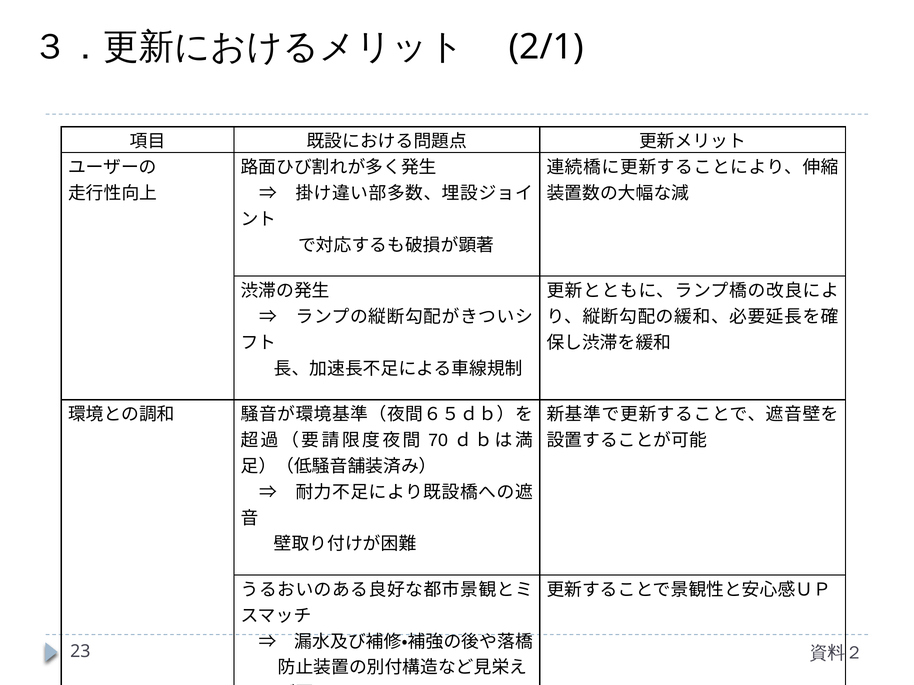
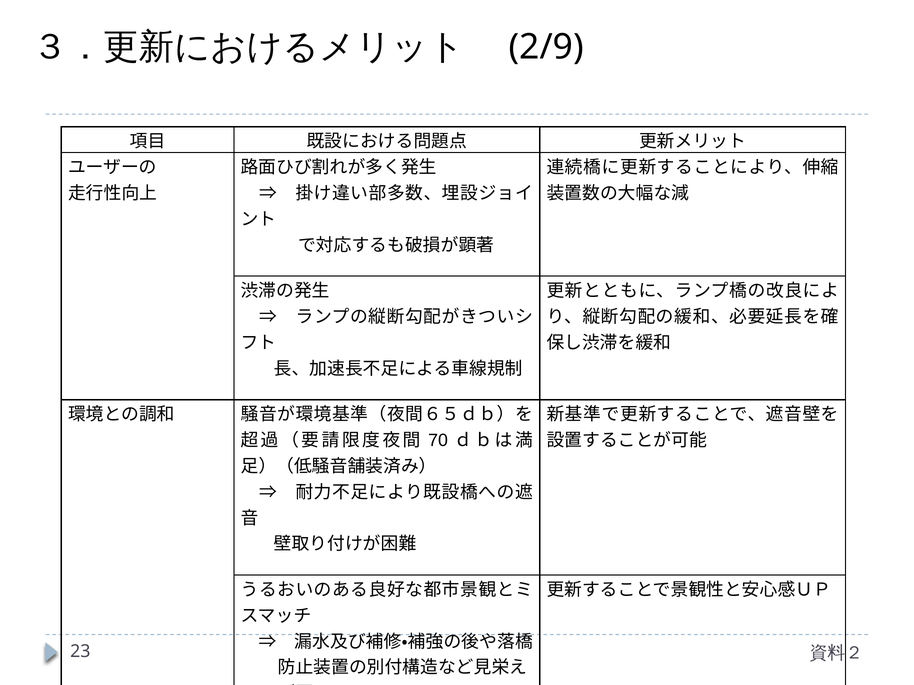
2/1: 2/1 -> 2/9 (546, 47)
